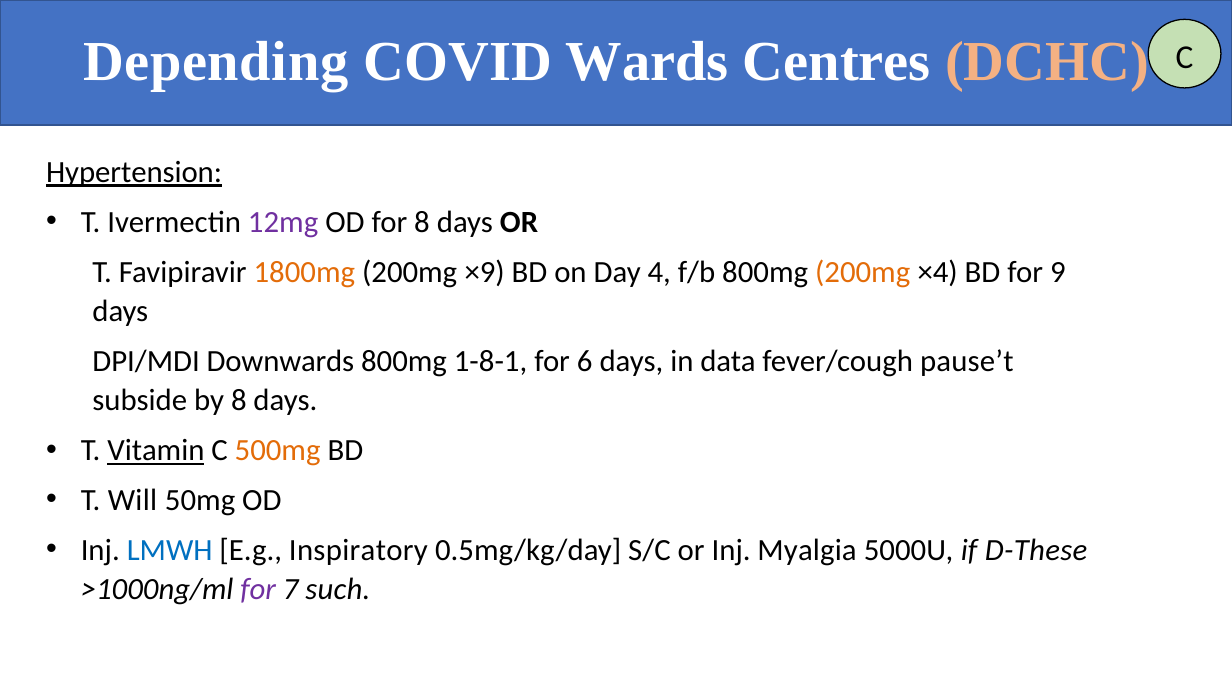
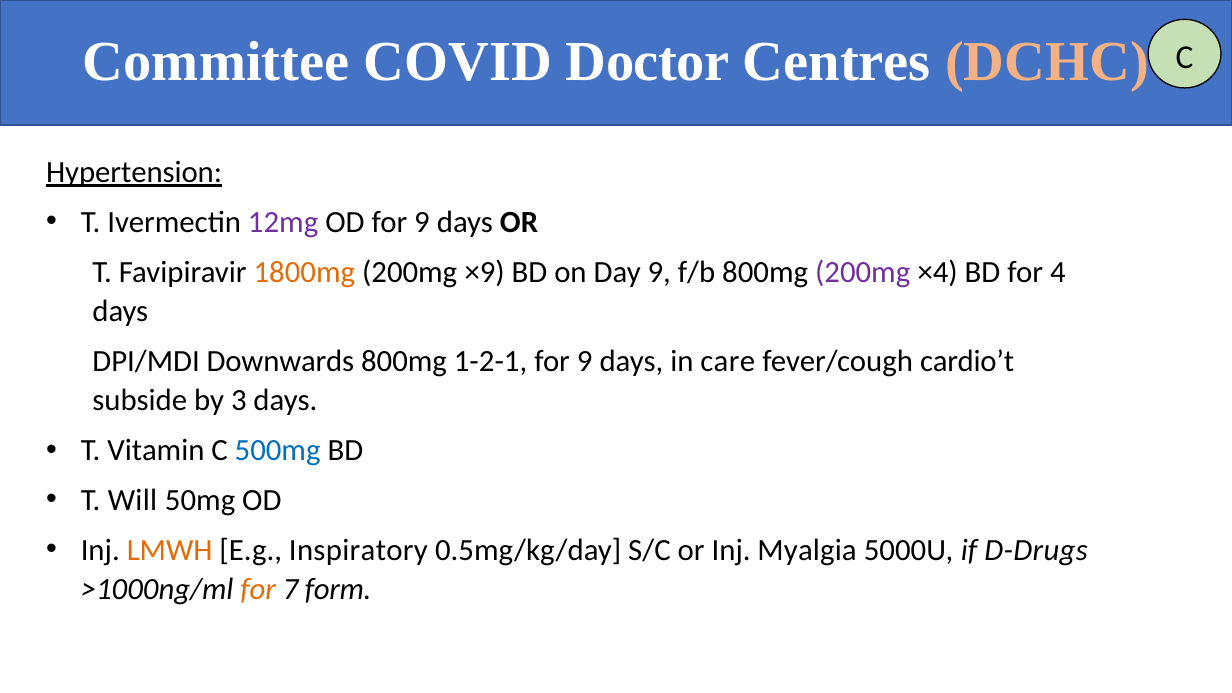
Depending: Depending -> Committee (216, 62)
Wards: Wards -> Doctor (648, 62)
OD for 8: 8 -> 9 (422, 222)
Day 4: 4 -> 9 (659, 272)
200mg colour: orange -> purple (863, 272)
9: 9 -> 4 (1058, 272)
1-8-1: 1-8-1 -> 1-2-1 (491, 361)
6: 6 -> 9 (585, 361)
data: data -> care (728, 361)
pause’t: pause’t -> cardio’t (967, 361)
by 8: 8 -> 3 (239, 401)
Vitamin underline: present -> none (156, 451)
500mg colour: orange -> blue (278, 451)
LMWH colour: blue -> orange (170, 550)
D-These: D-These -> D-Drugs (1036, 550)
for colour: purple -> orange (258, 590)
such: such -> form (338, 590)
